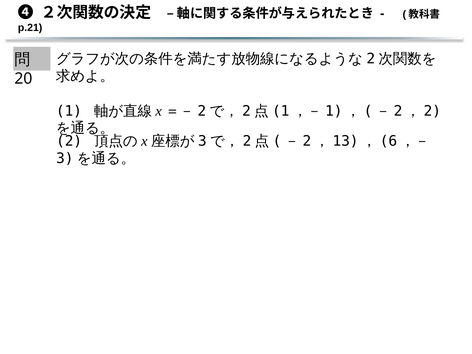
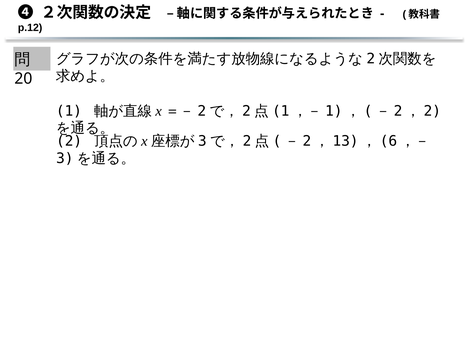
p.21: p.21 -> p.12 (30, 28)
